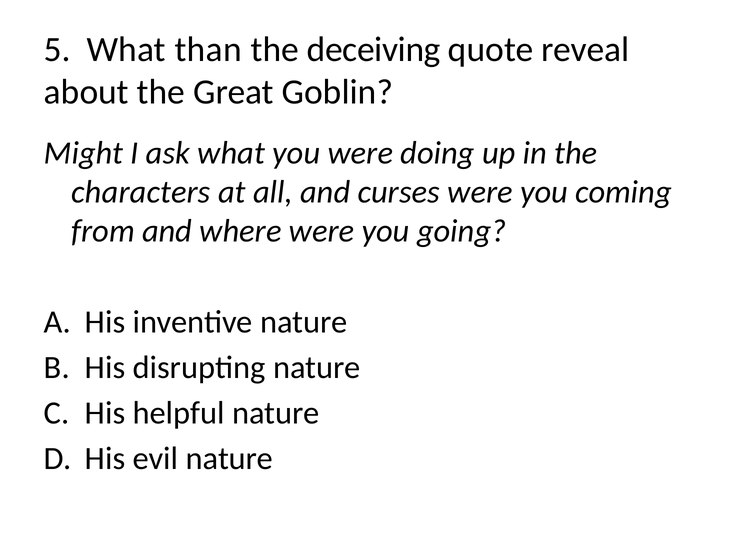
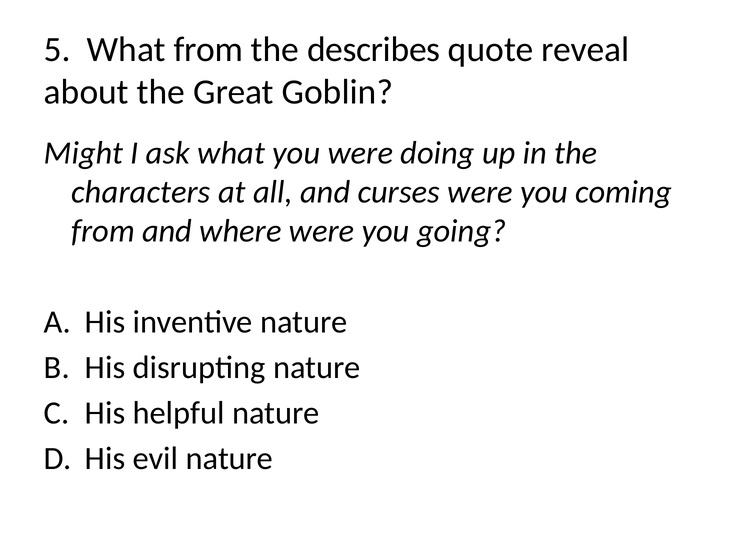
What than: than -> from (209, 49)
deceiving: deceiving -> describes (374, 49)
